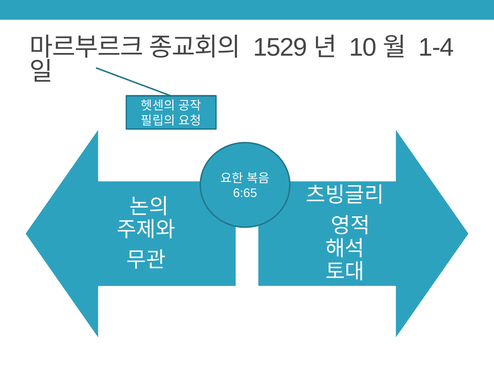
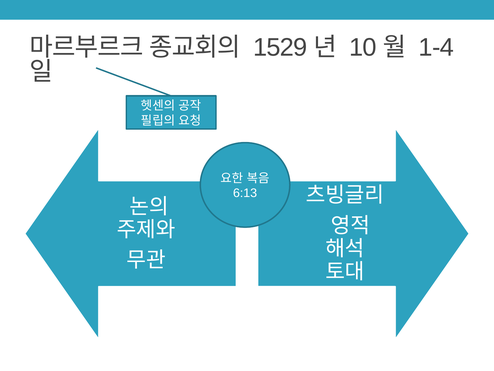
6:65: 6:65 -> 6:13 (245, 193)
